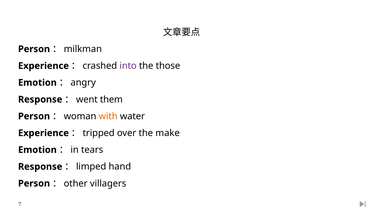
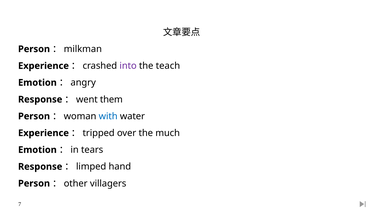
those: those -> teach (168, 66)
with colour: orange -> blue (108, 116)
make: make -> much (168, 133)
